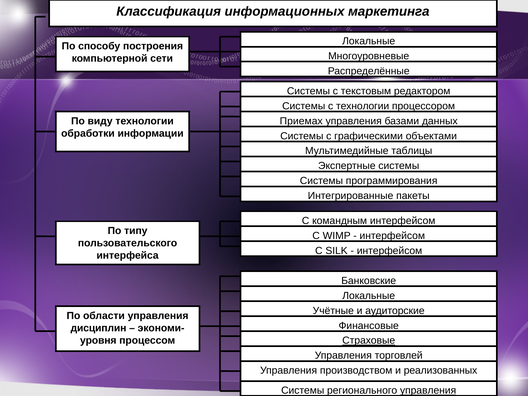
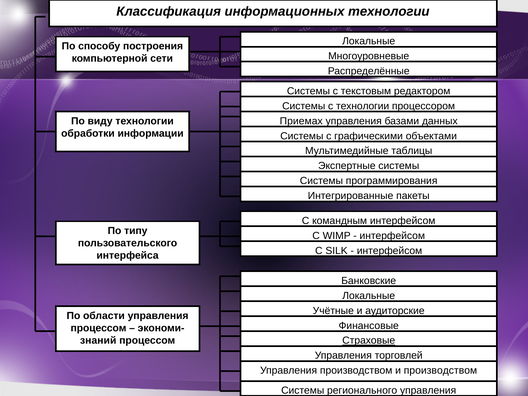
информационных маркетинга: маркетинга -> технологии (389, 11)
дисциплин: дисциплин -> процессом (98, 328)
уровня: уровня -> знаний (98, 340)
и реализованных: реализованных -> производством (440, 371)
управления underline: present -> none (428, 391)
